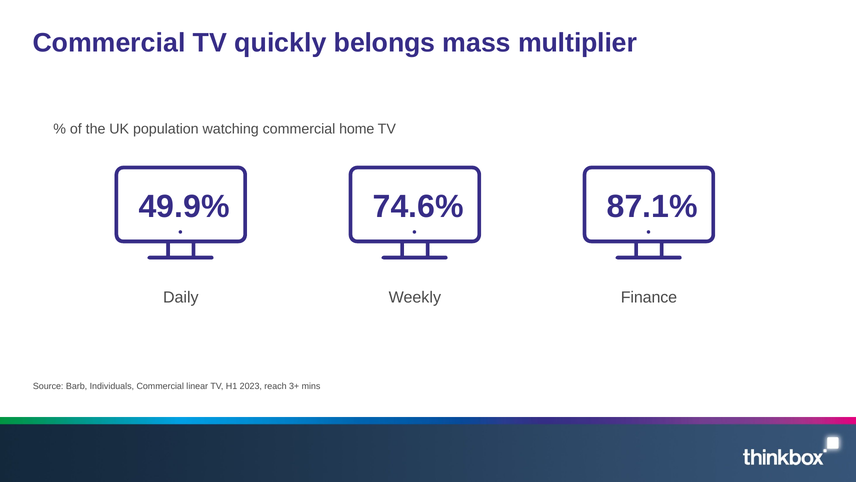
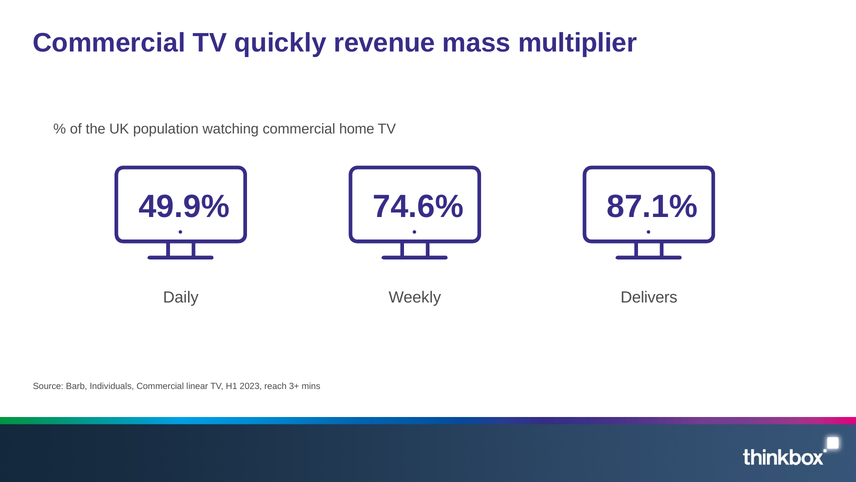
belongs: belongs -> revenue (385, 43)
Finance: Finance -> Delivers (649, 297)
